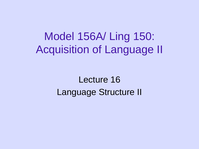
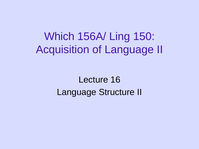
Model: Model -> Which (59, 36)
